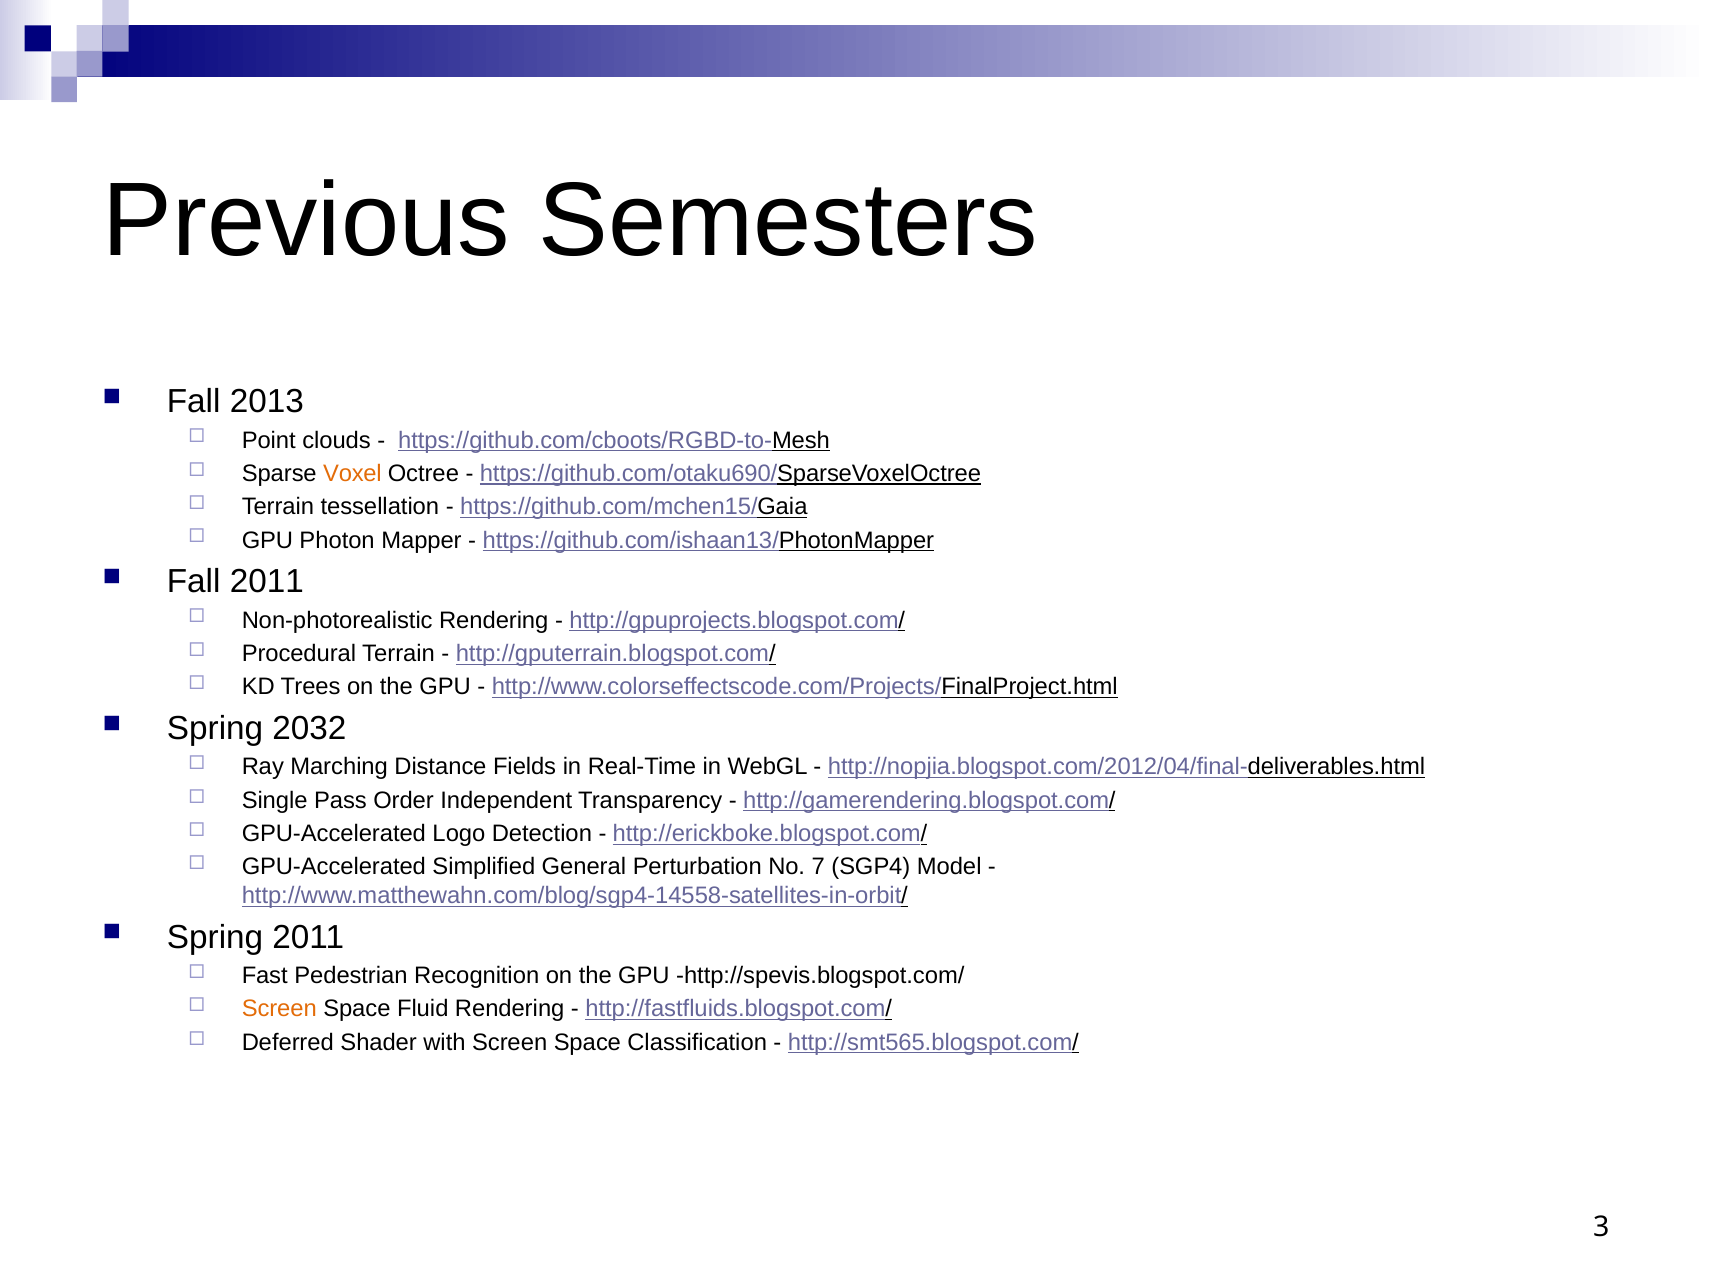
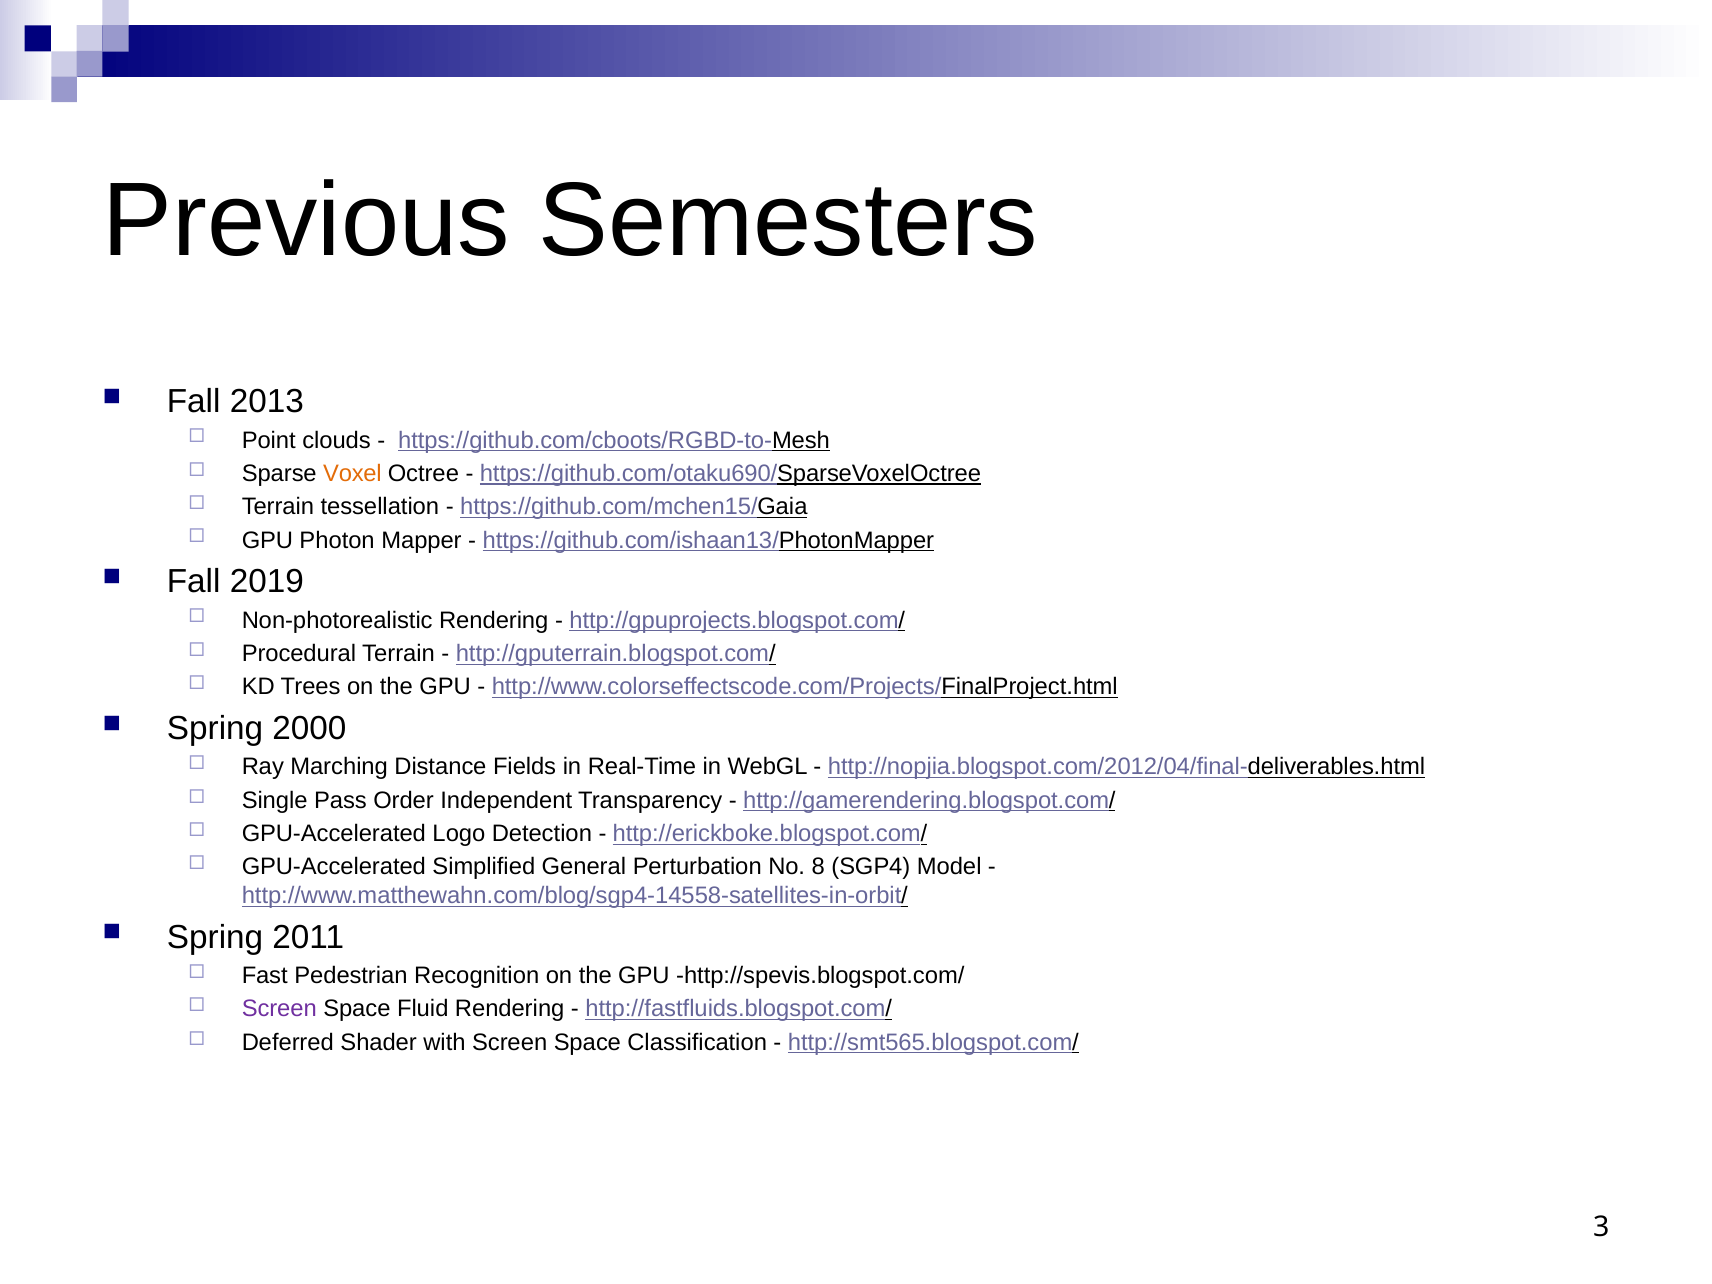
Fall 2011: 2011 -> 2019 (267, 582)
2032: 2032 -> 2000 (309, 729)
7: 7 -> 8 (818, 867)
Screen colour: orange -> purple (279, 1009)
